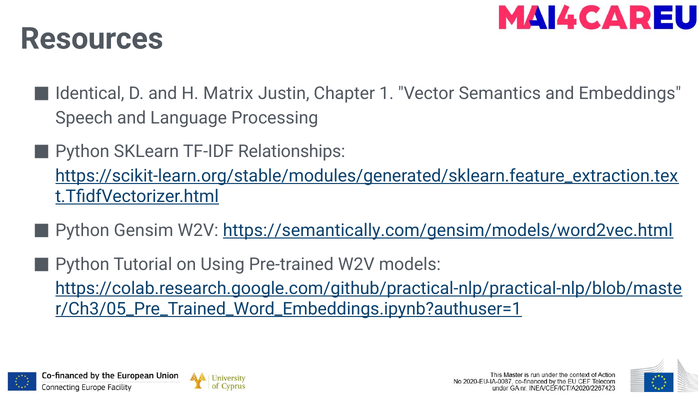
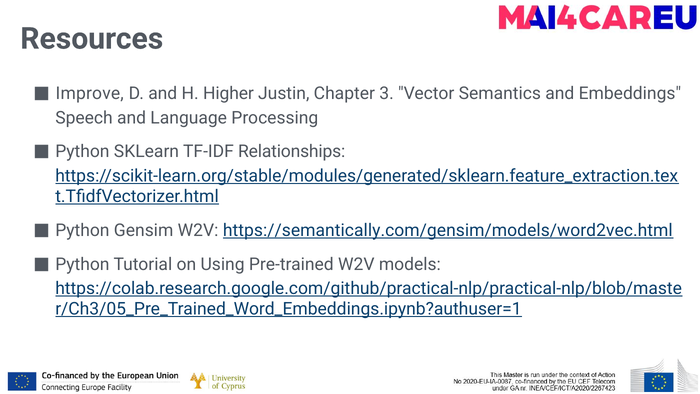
Identical: Identical -> Improve (90, 94)
Matrix: Matrix -> Higher (228, 94)
1: 1 -> 3 (387, 94)
